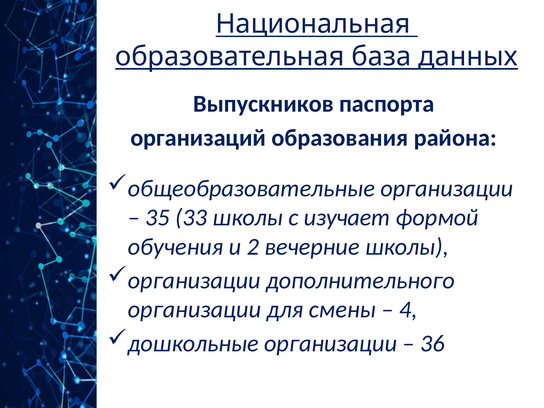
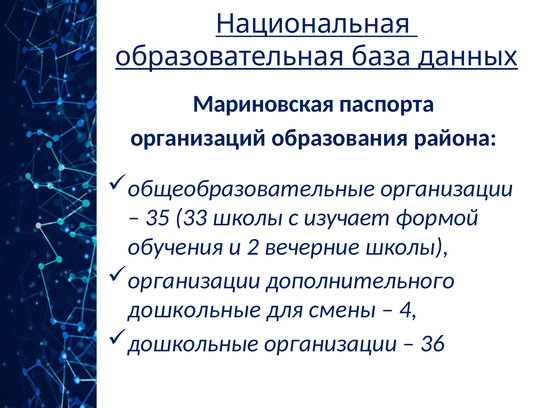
Выпускников: Выпускников -> Мариновская (264, 104)
организации: организации -> дошкольные (194, 310)
